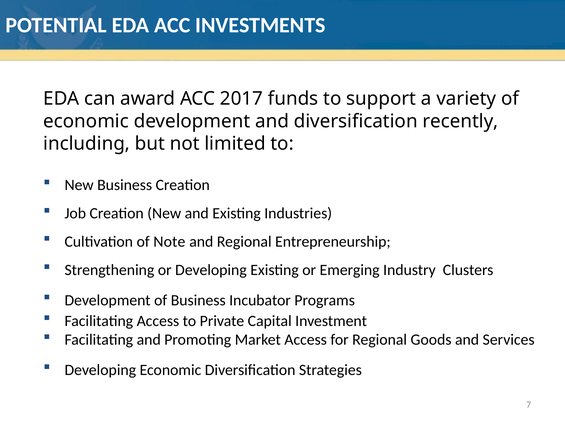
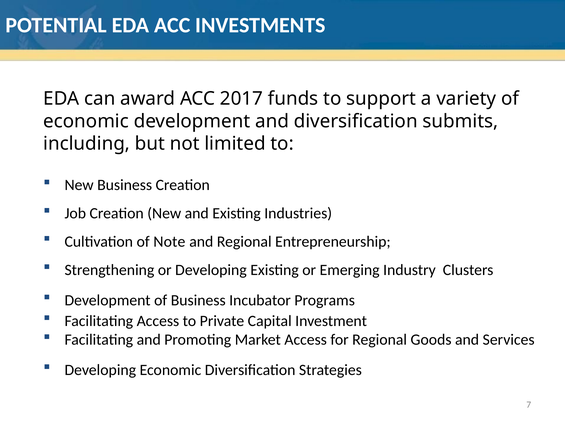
recently: recently -> submits (460, 121)
